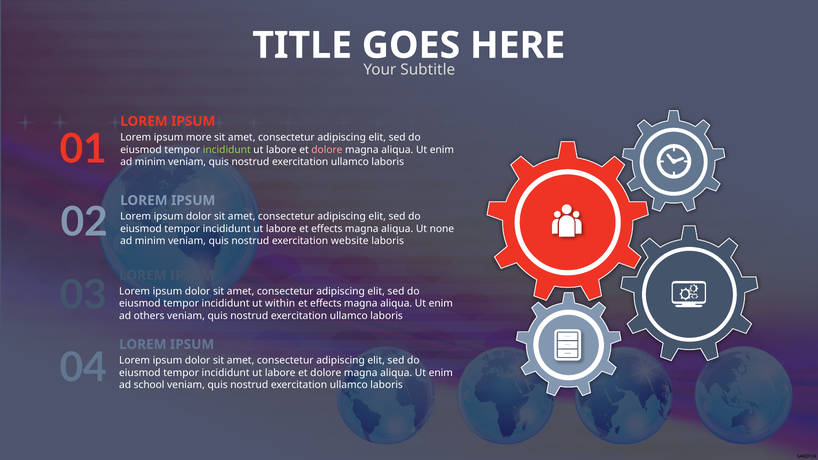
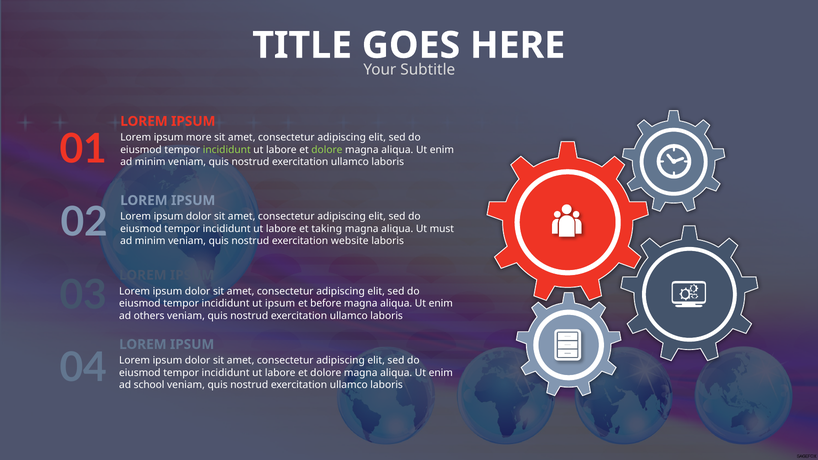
dolore colour: pink -> light green (327, 150)
labore et effects: effects -> taking (327, 229)
none: none -> must (442, 229)
ut within: within -> ipsum (280, 304)
effects: effects -> before (326, 304)
